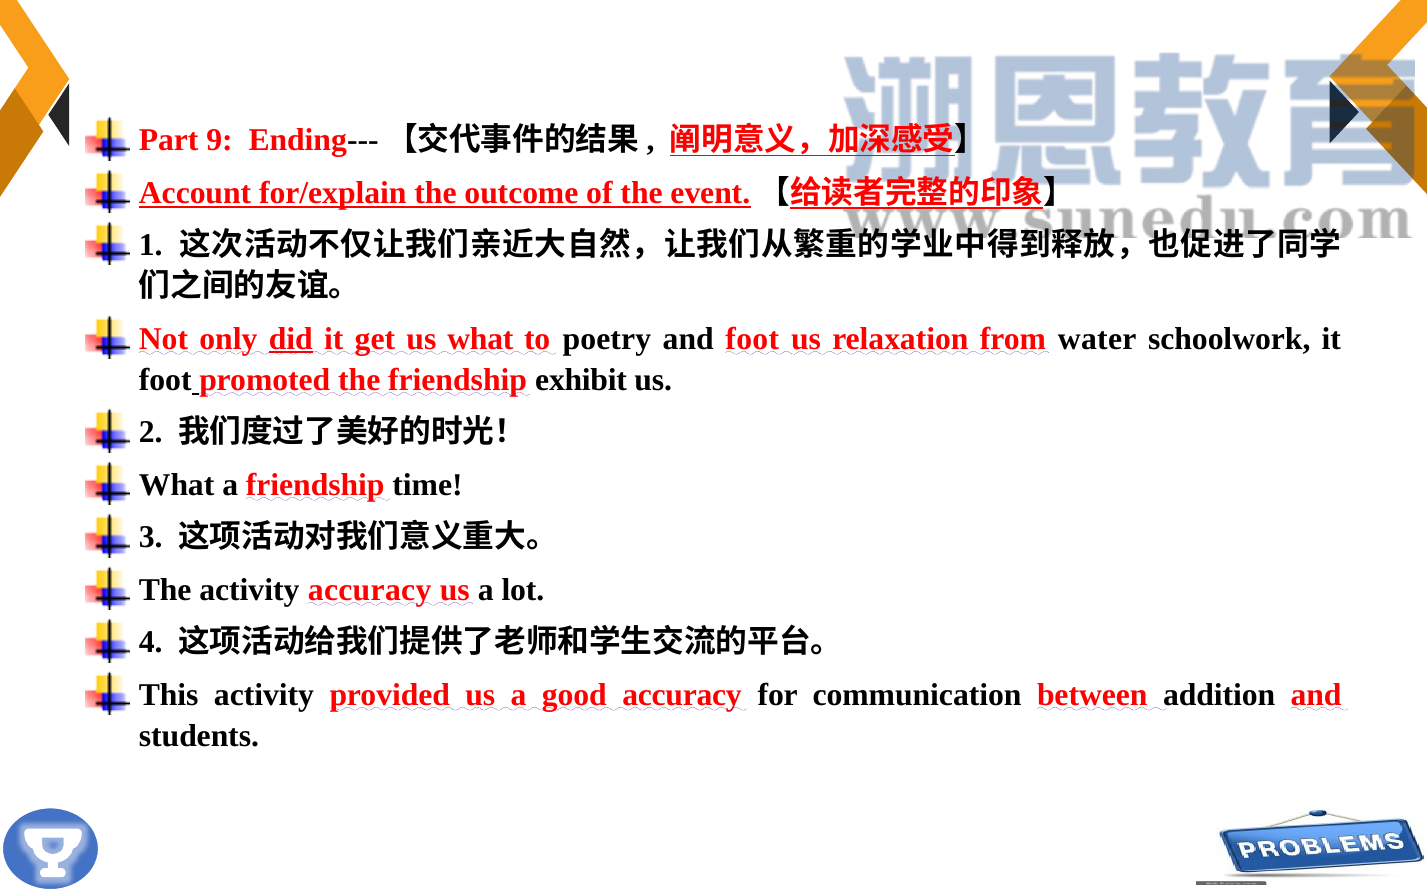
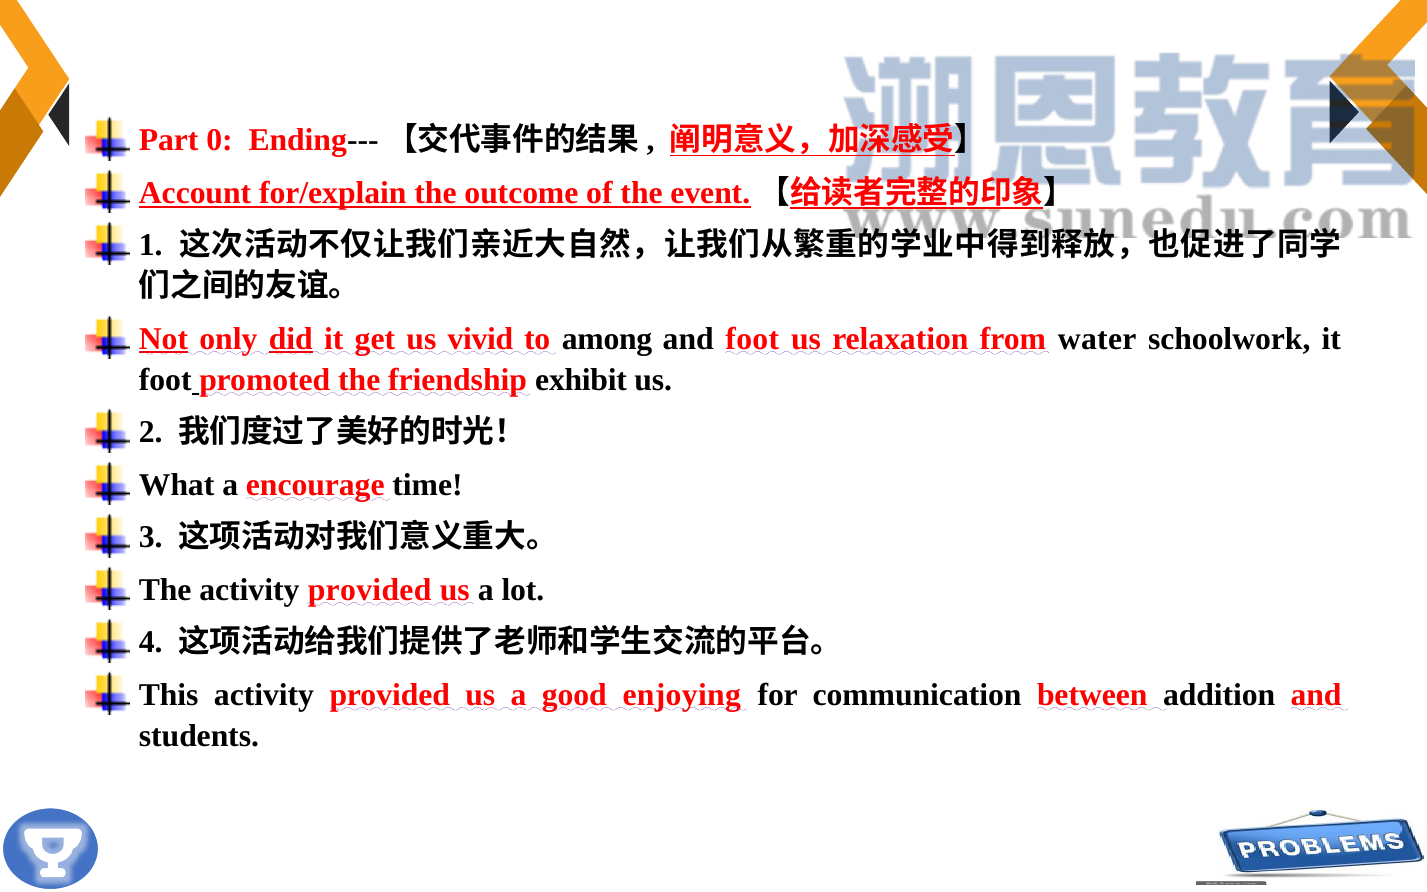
9: 9 -> 0 (220, 140)
Not underline: none -> present (163, 339)
us what: what -> vivid (480, 339)
poetry: poetry -> among (607, 339)
a friendship: friendship -> encourage (315, 485)
The activity accuracy: accuracy -> provided (370, 590)
good accuracy: accuracy -> enjoying (682, 695)
